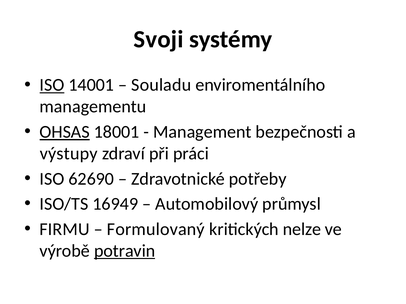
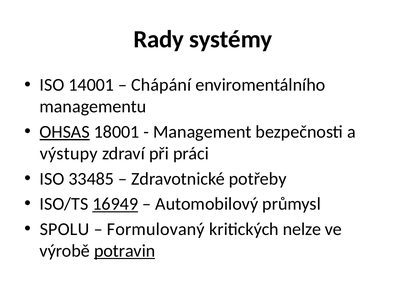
Svoji: Svoji -> Rady (159, 39)
ISO underline: present -> none (52, 85)
Souladu: Souladu -> Chápání (161, 85)
62690: 62690 -> 33485 (91, 179)
16949 underline: none -> present (115, 204)
FIRMU: FIRMU -> SPOLU (65, 230)
